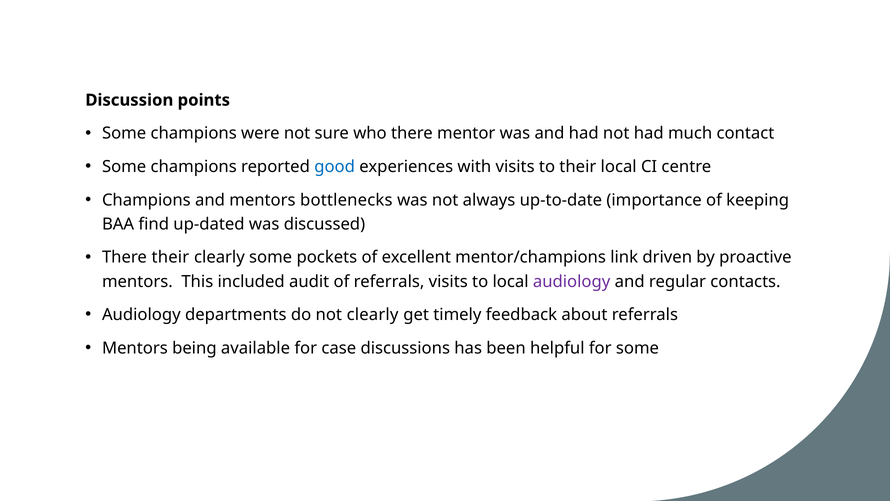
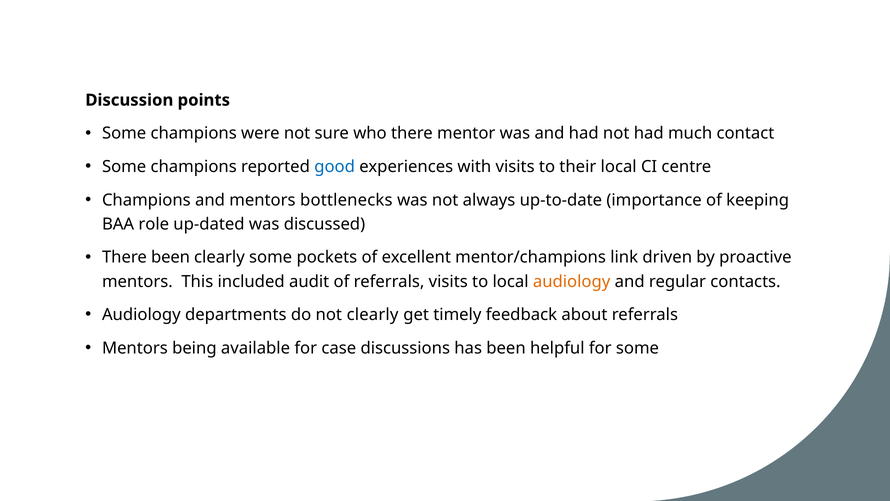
find: find -> role (154, 224)
There their: their -> been (171, 257)
audiology colour: purple -> orange (572, 281)
